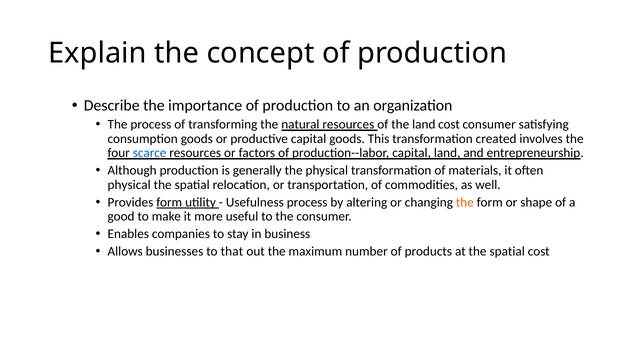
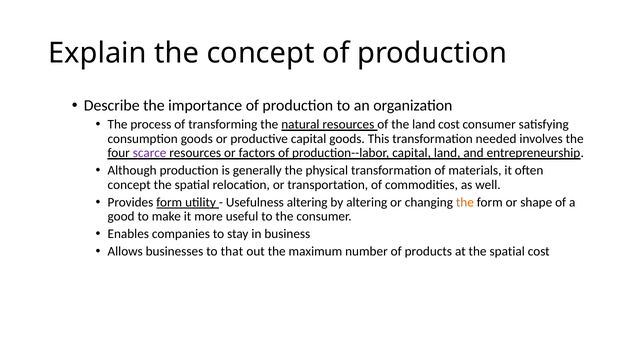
created: created -> needed (496, 139)
scarce colour: blue -> purple (150, 153)
physical: physical -> concept (129, 185)
Usefulness process: process -> altering (307, 202)
